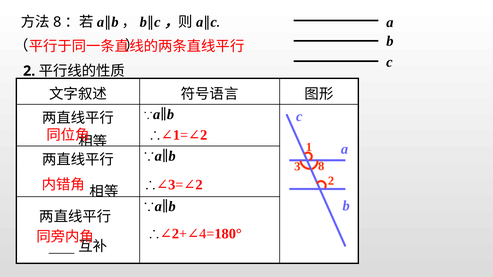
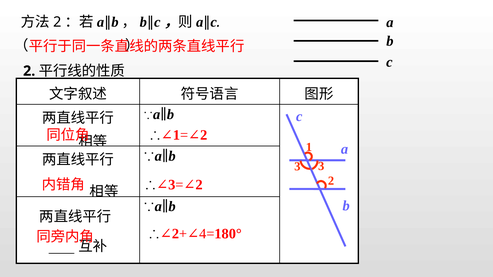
8: 8 -> 2 (57, 22)
3 8: 8 -> 3 (321, 166)
